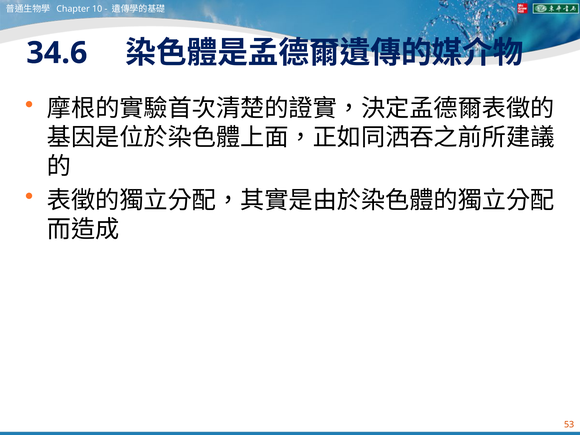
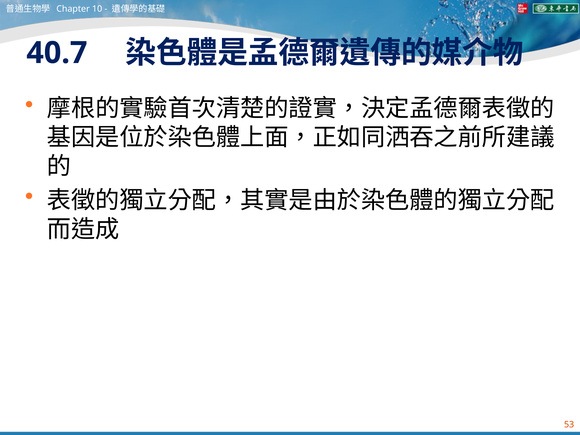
34.6: 34.6 -> 40.7 (57, 53)
